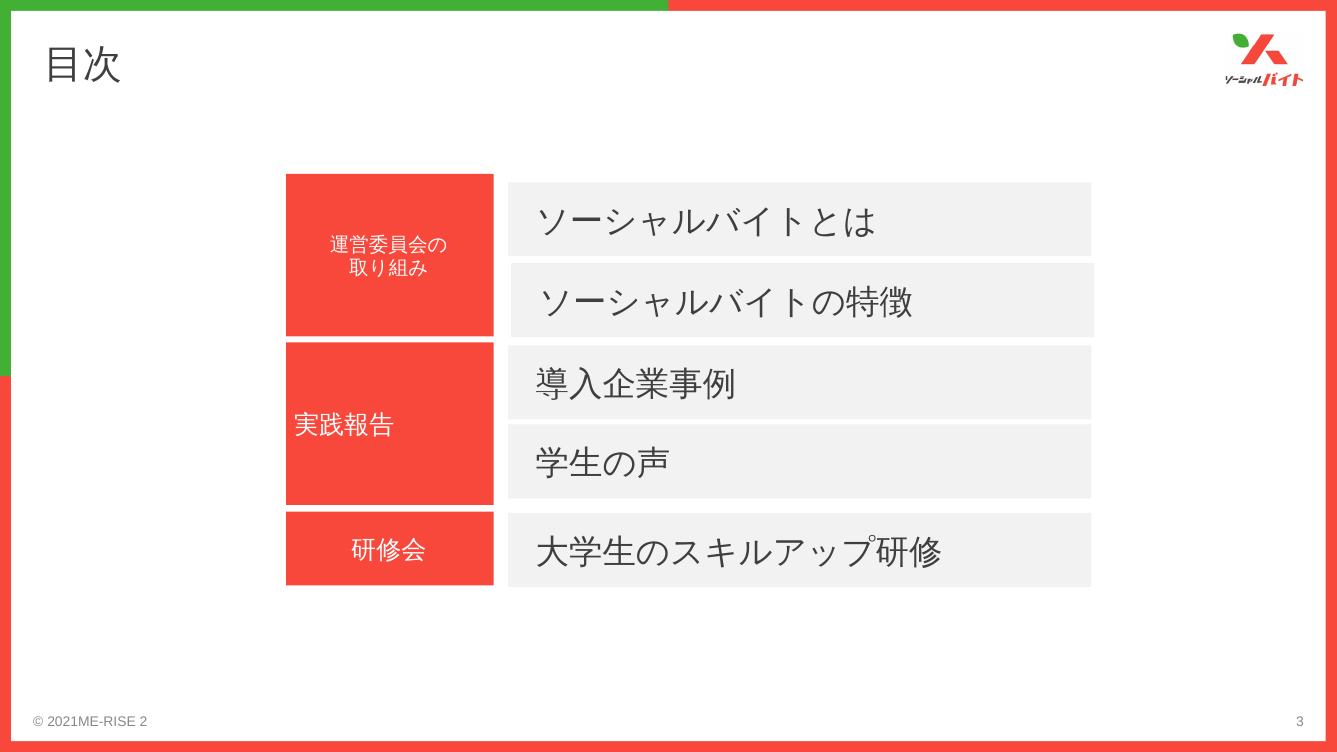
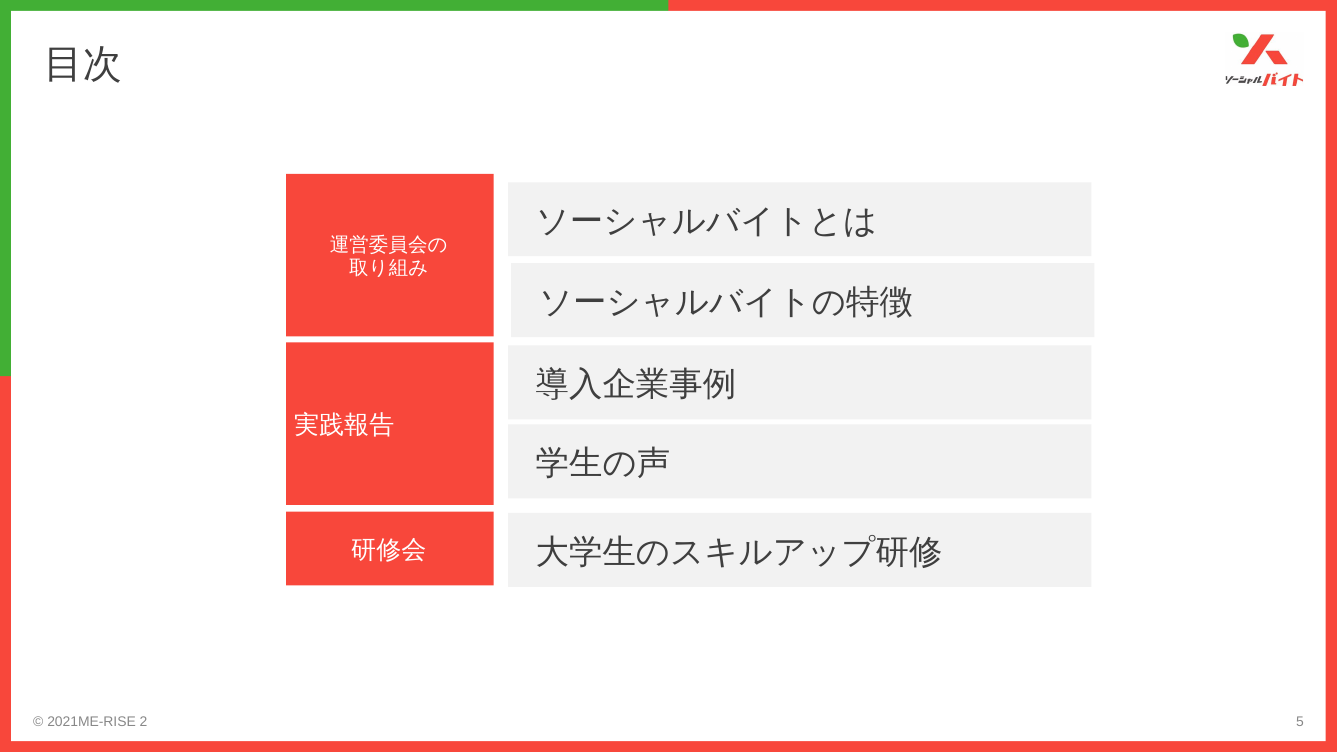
3: 3 -> 5 (1300, 722)
